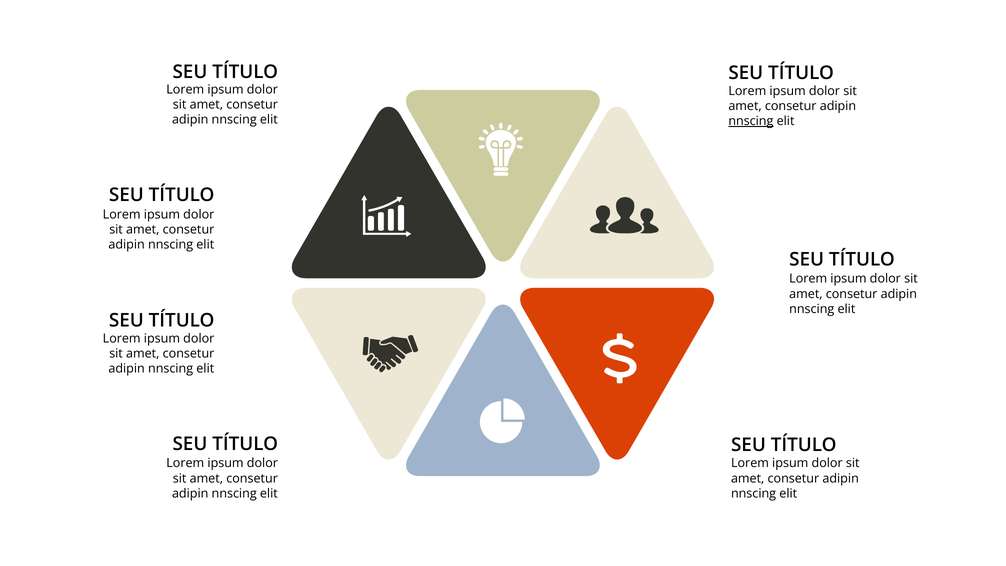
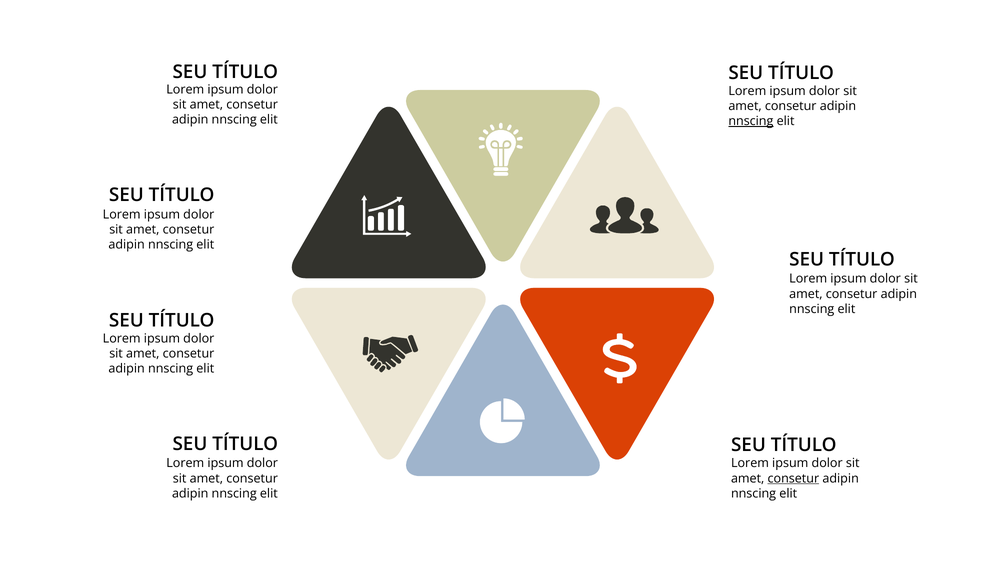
consetur underline: none -> present (793, 478)
